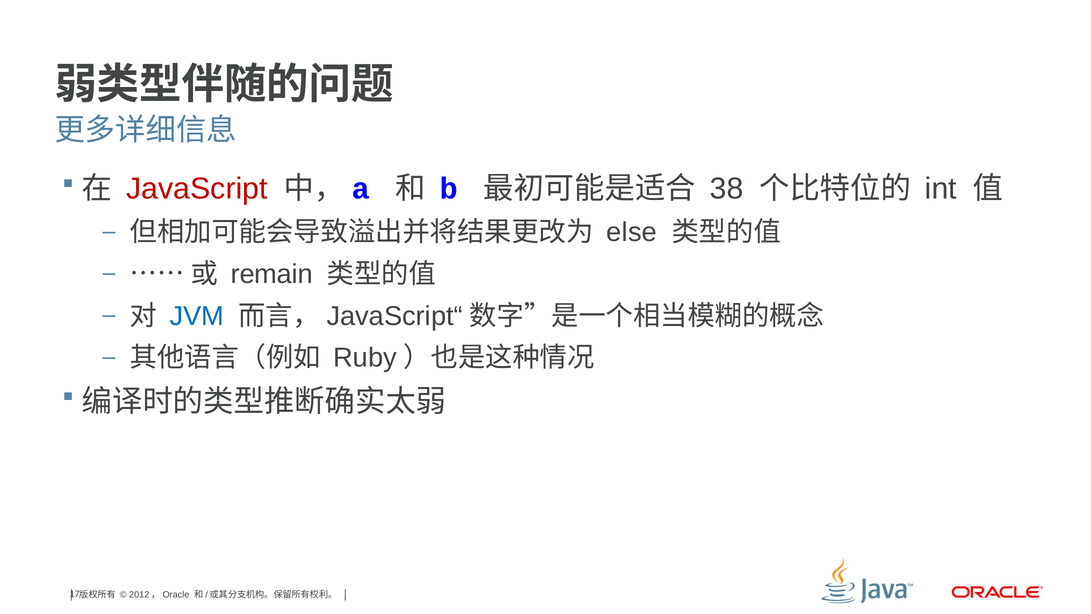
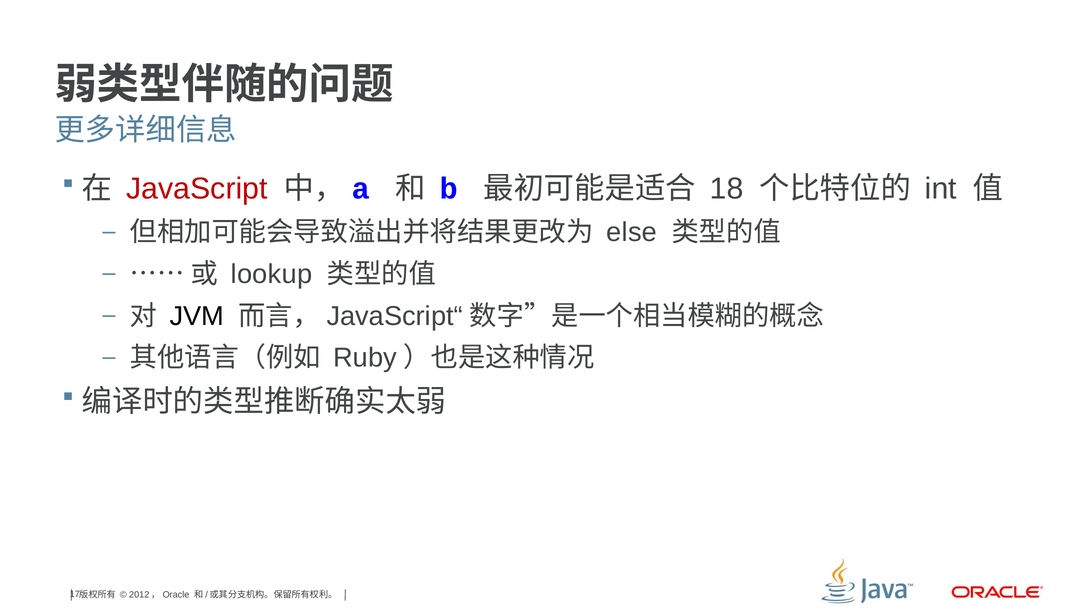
38: 38 -> 18 (727, 189)
remain: remain -> lookup (272, 274)
JVM colour: blue -> black (197, 316)
